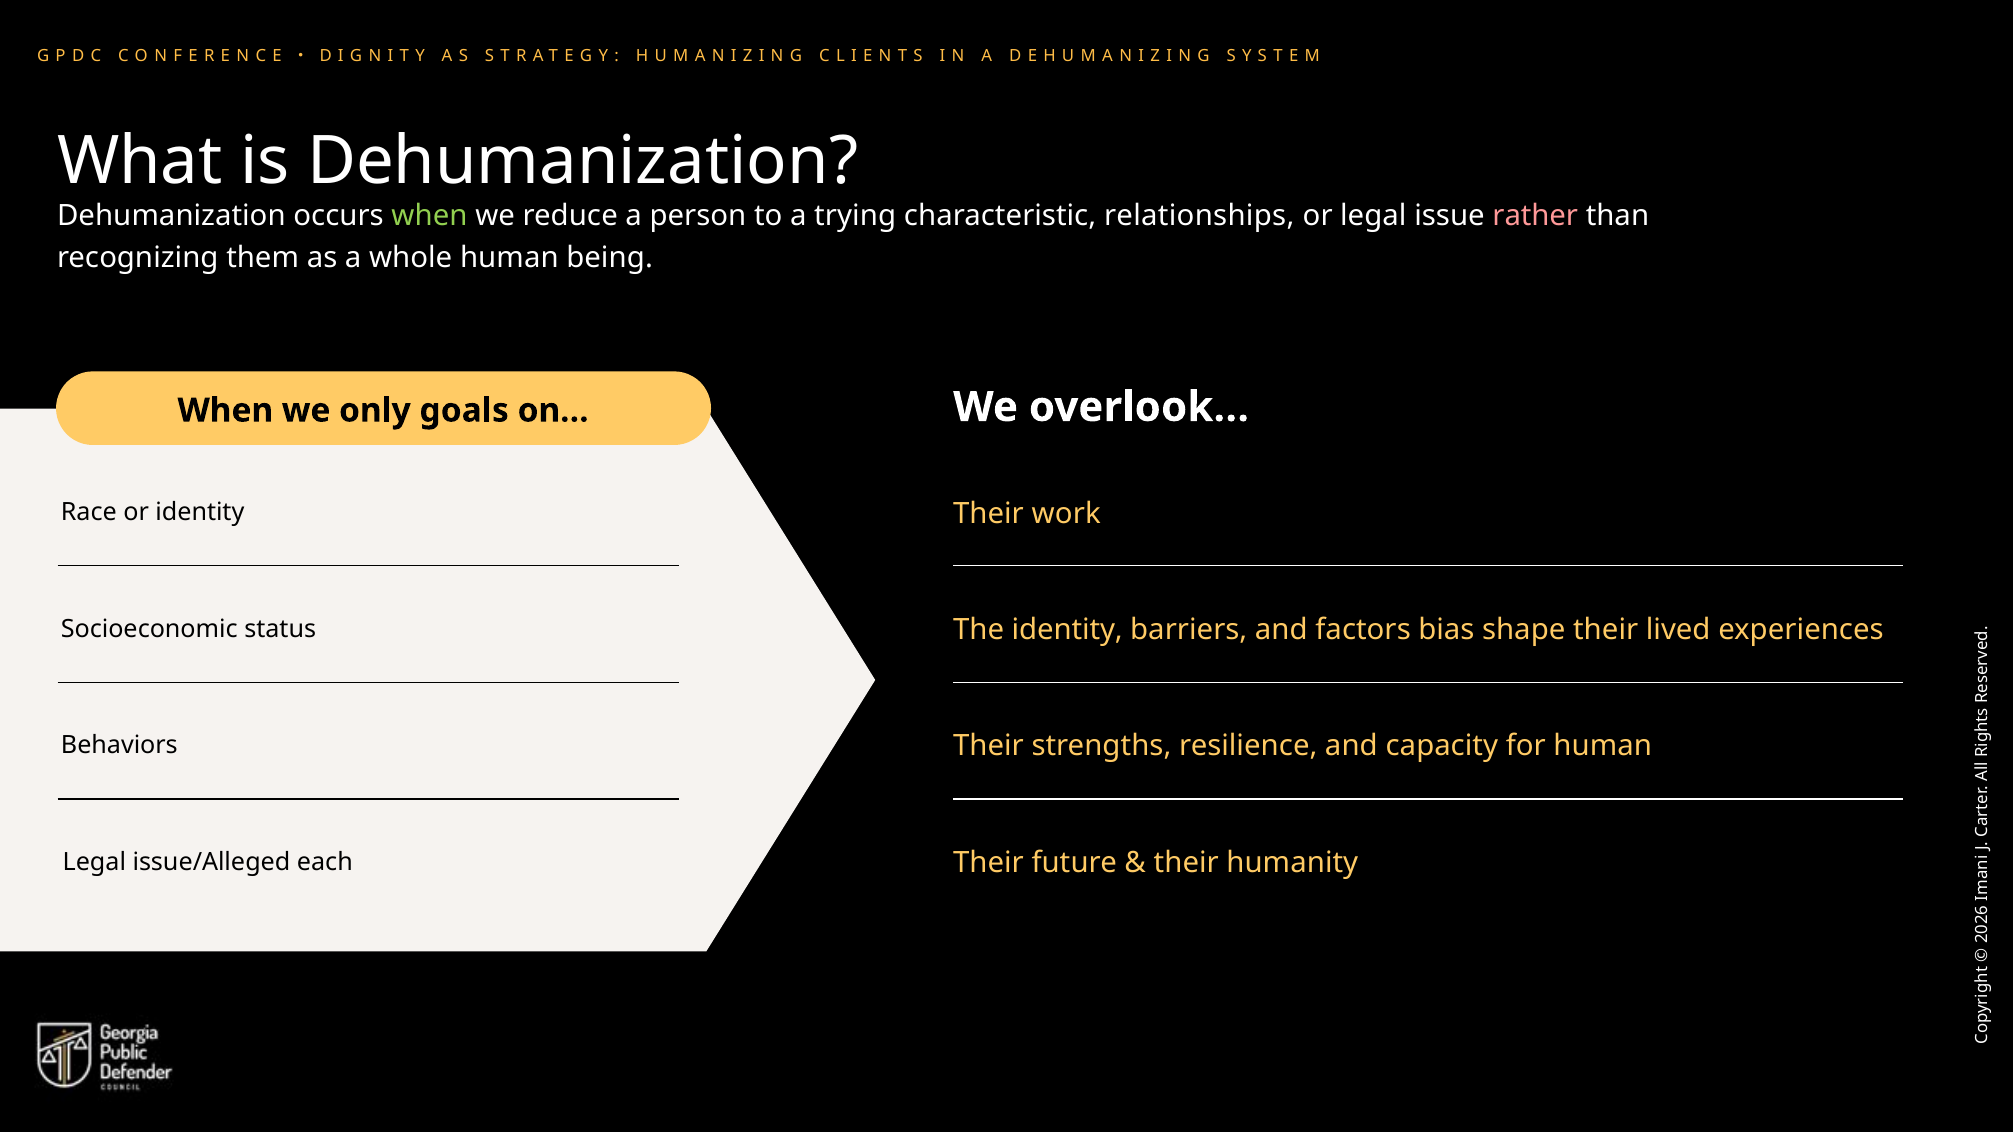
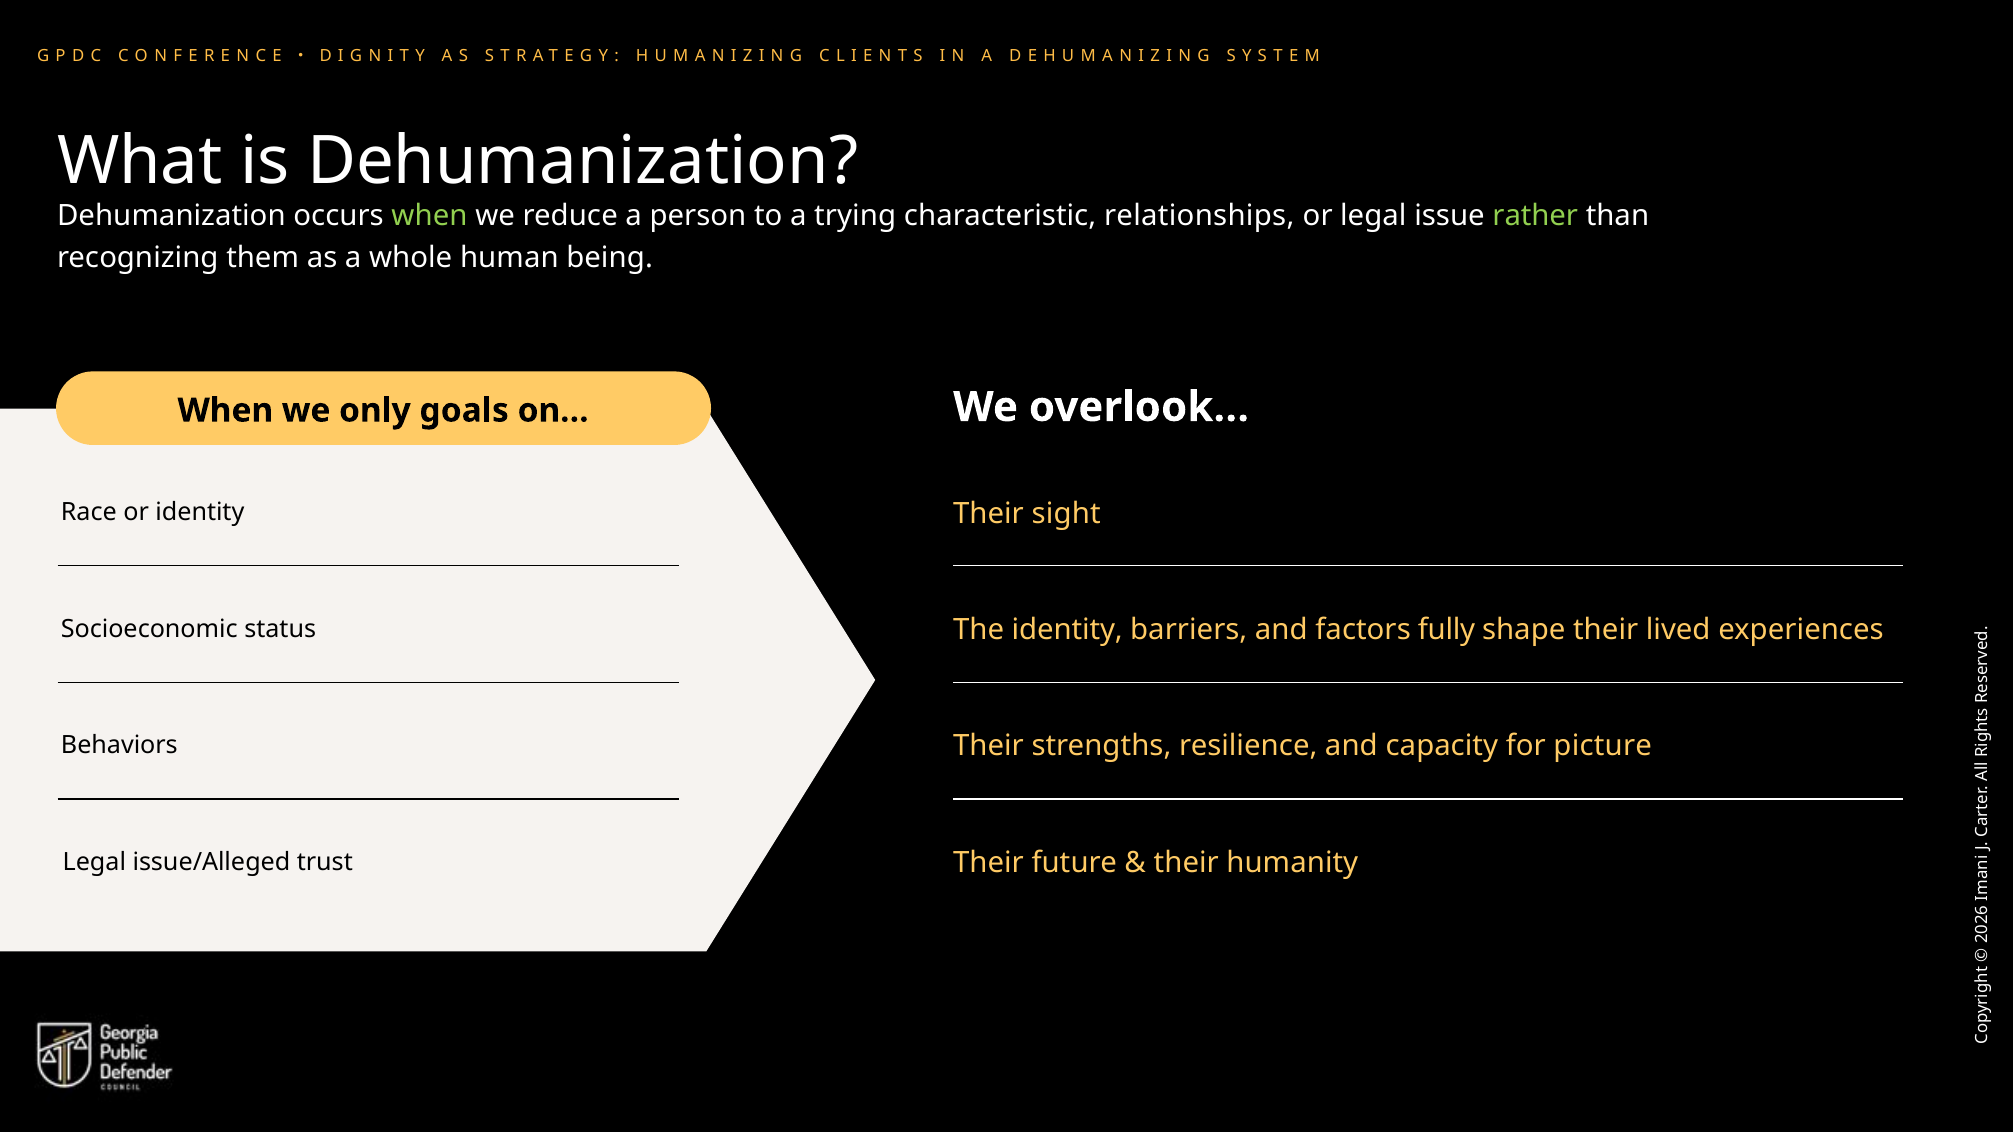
rather colour: pink -> light green (1535, 216)
work: work -> sight (1066, 513)
bias: bias -> fully (1447, 630)
for human: human -> picture (1603, 746)
each: each -> trust (325, 862)
